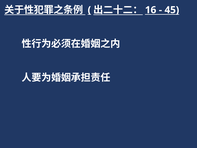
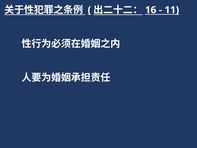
45: 45 -> 11 (172, 10)
